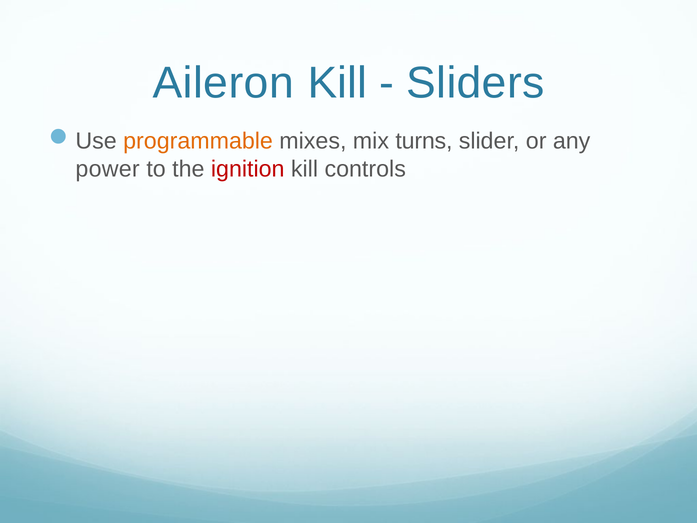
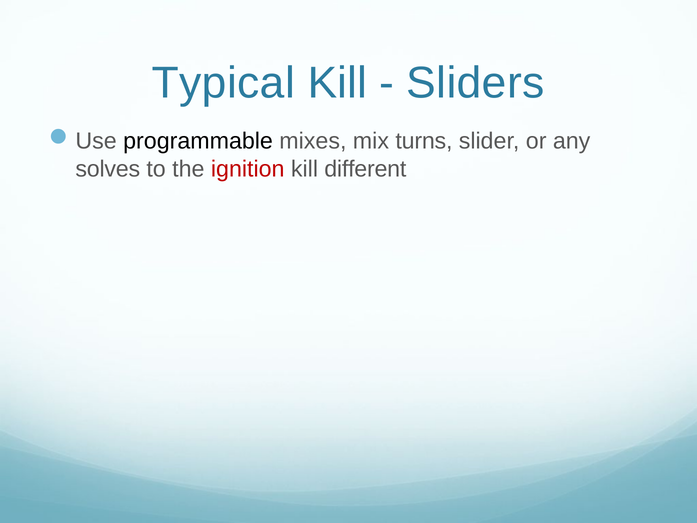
Aileron: Aileron -> Typical (223, 83)
programmable colour: orange -> black (198, 141)
power: power -> solves (108, 169)
controls: controls -> different (365, 169)
